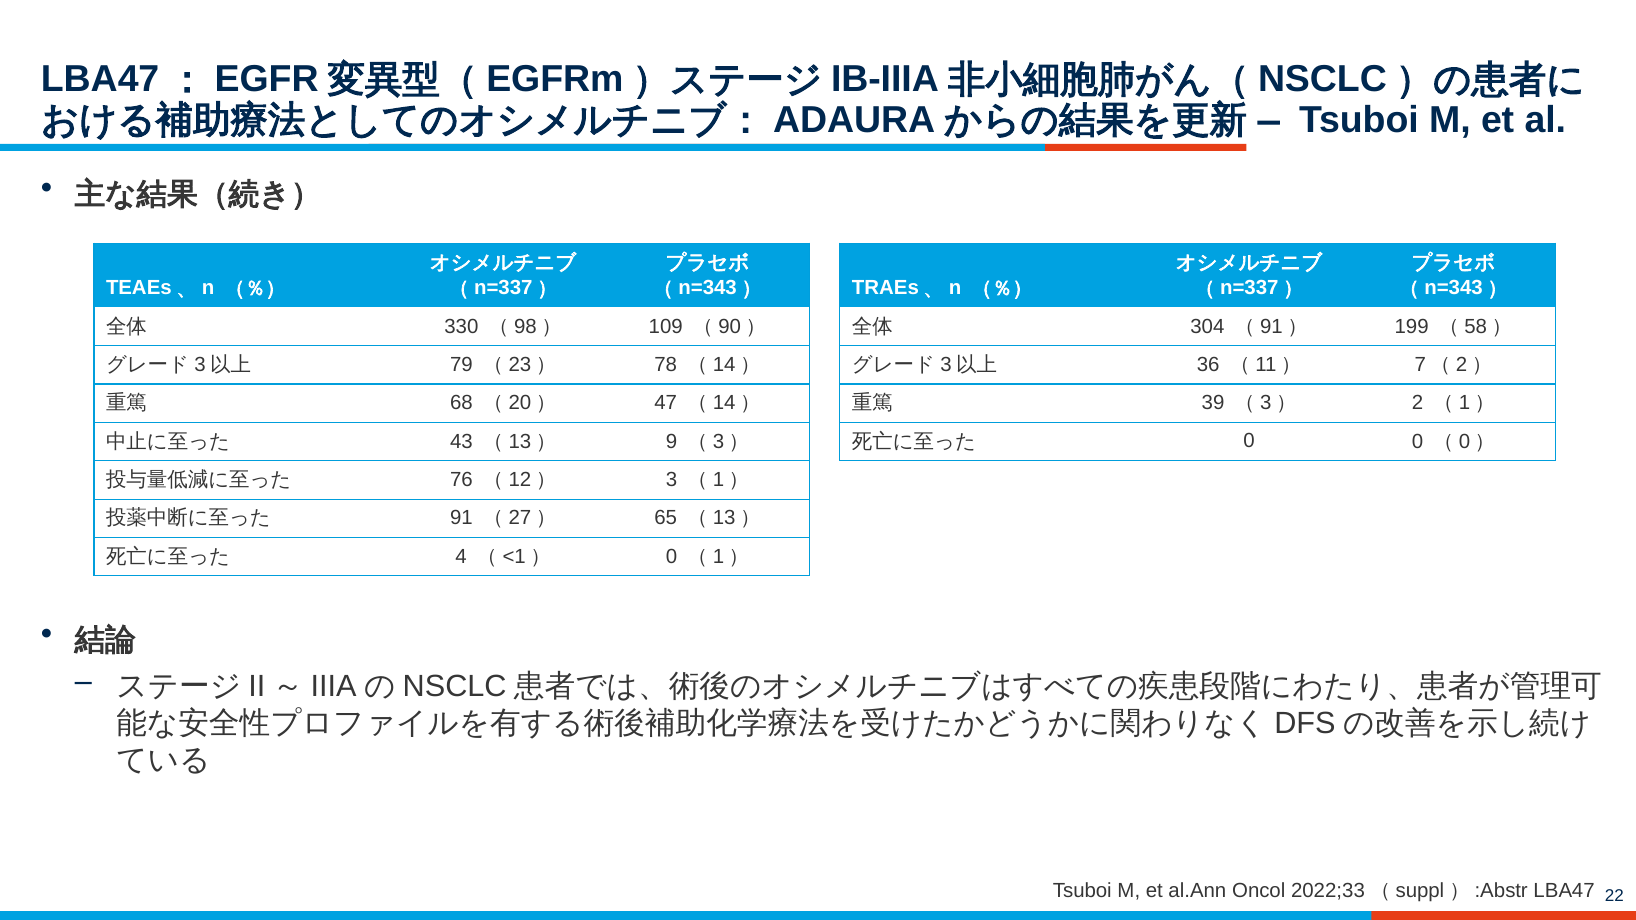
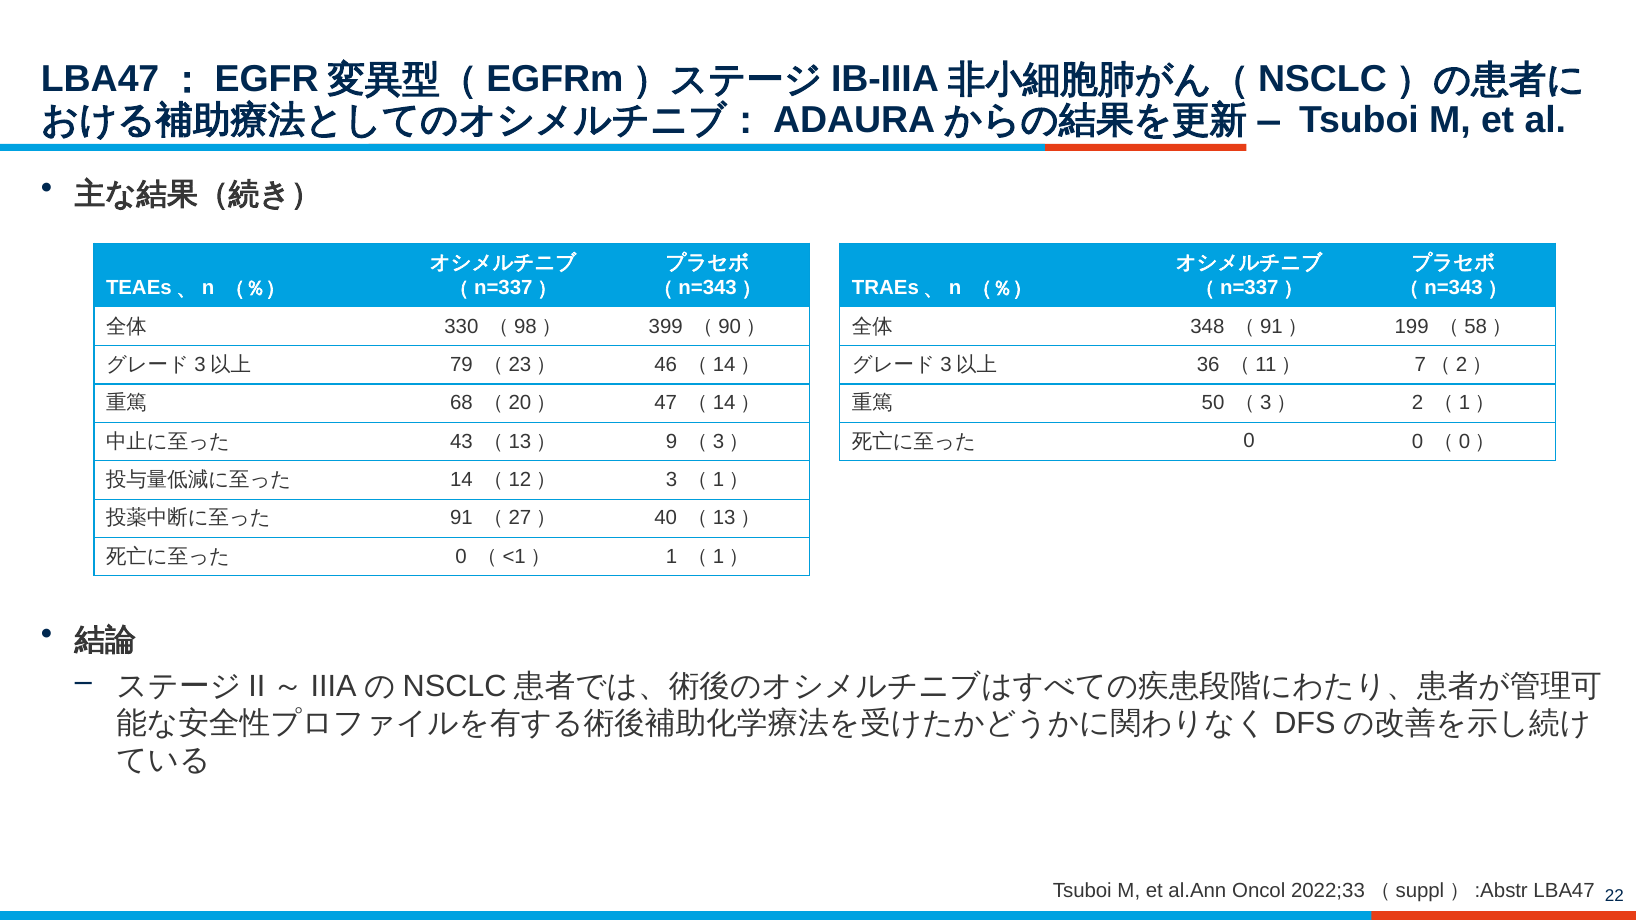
109: 109 -> 399 (666, 327)
304: 304 -> 348 (1207, 327)
78: 78 -> 46 (666, 365)
39: 39 -> 50 (1213, 403)
76: 76 -> 14 (461, 480)
65: 65 -> 40 (666, 518)
4: 4 -> 0 (461, 557)
0: 0 -> 1 (671, 557)
